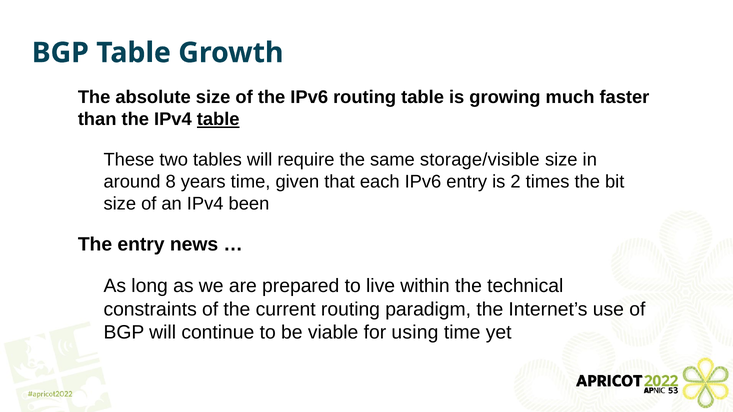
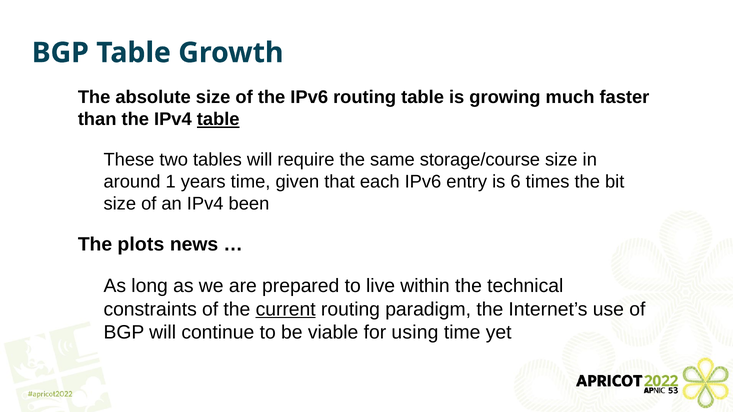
storage/visible: storage/visible -> storage/course (480, 160)
8: 8 -> 1 (171, 182)
2: 2 -> 6 (516, 182)
The entry: entry -> plots (141, 245)
current underline: none -> present (286, 309)
